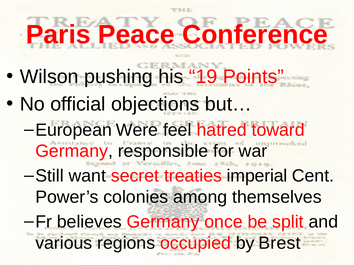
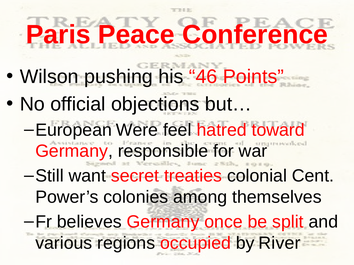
19: 19 -> 46 (203, 77)
imperial: imperial -> colonial (257, 176)
Brest: Brest -> River (279, 243)
